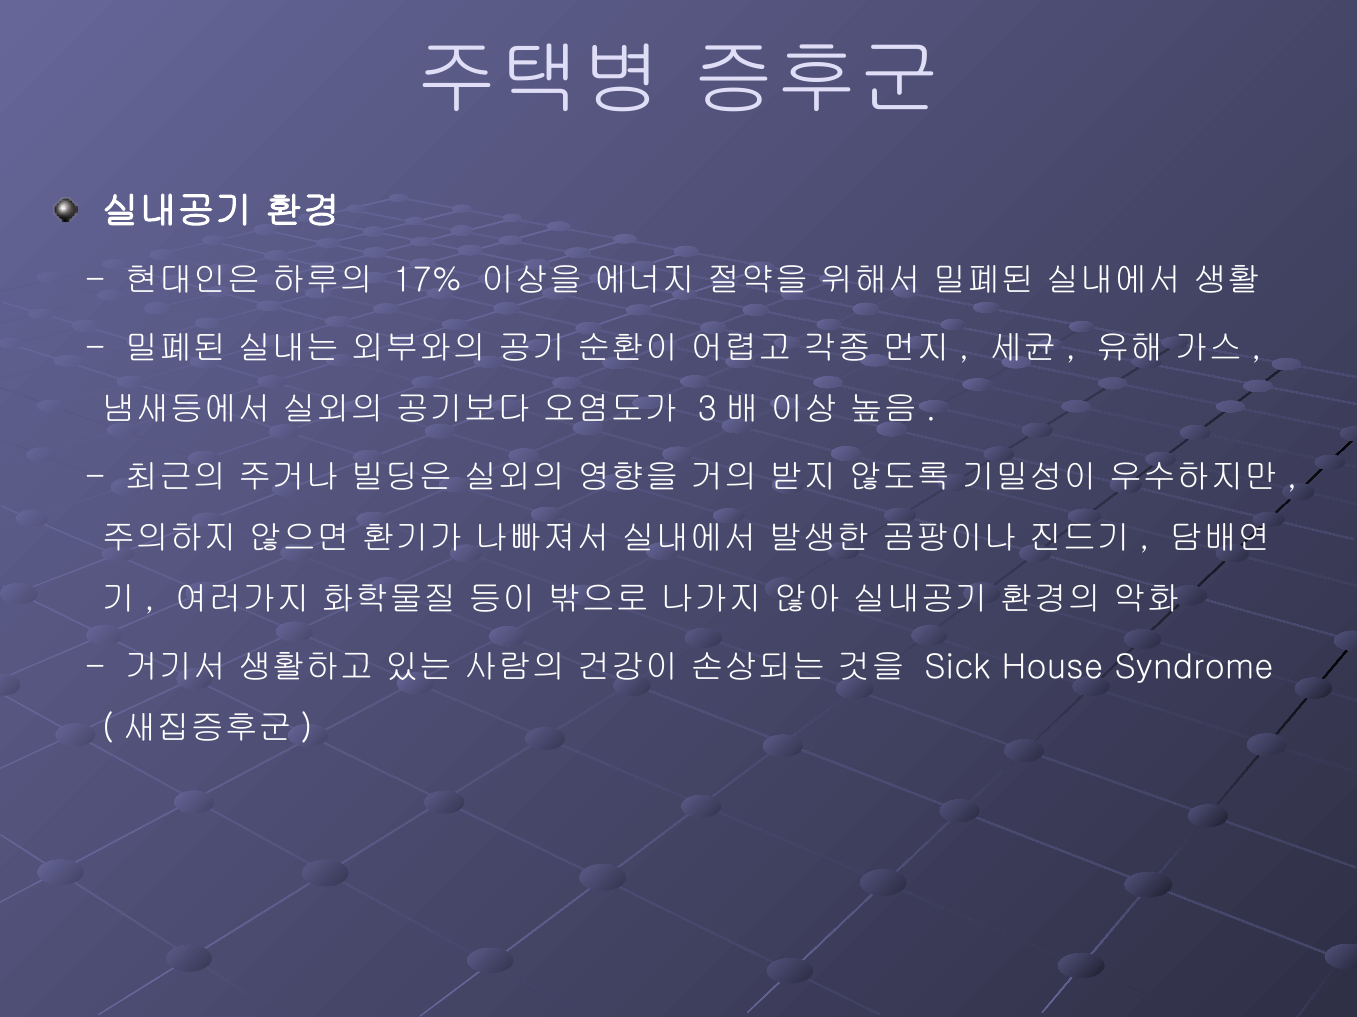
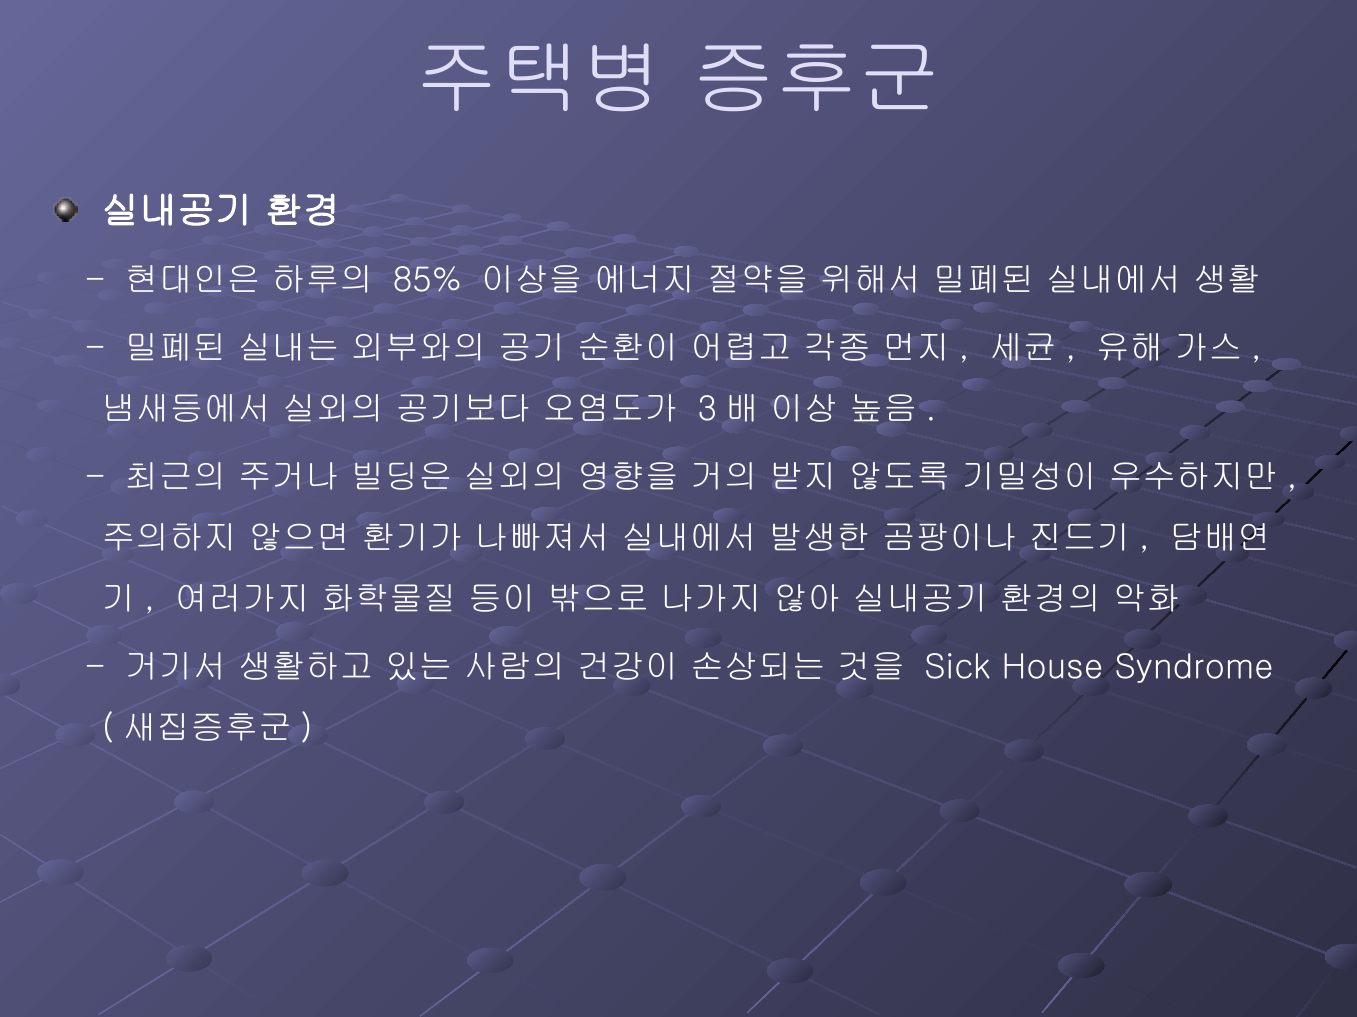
17%: 17% -> 85% (427, 281)
